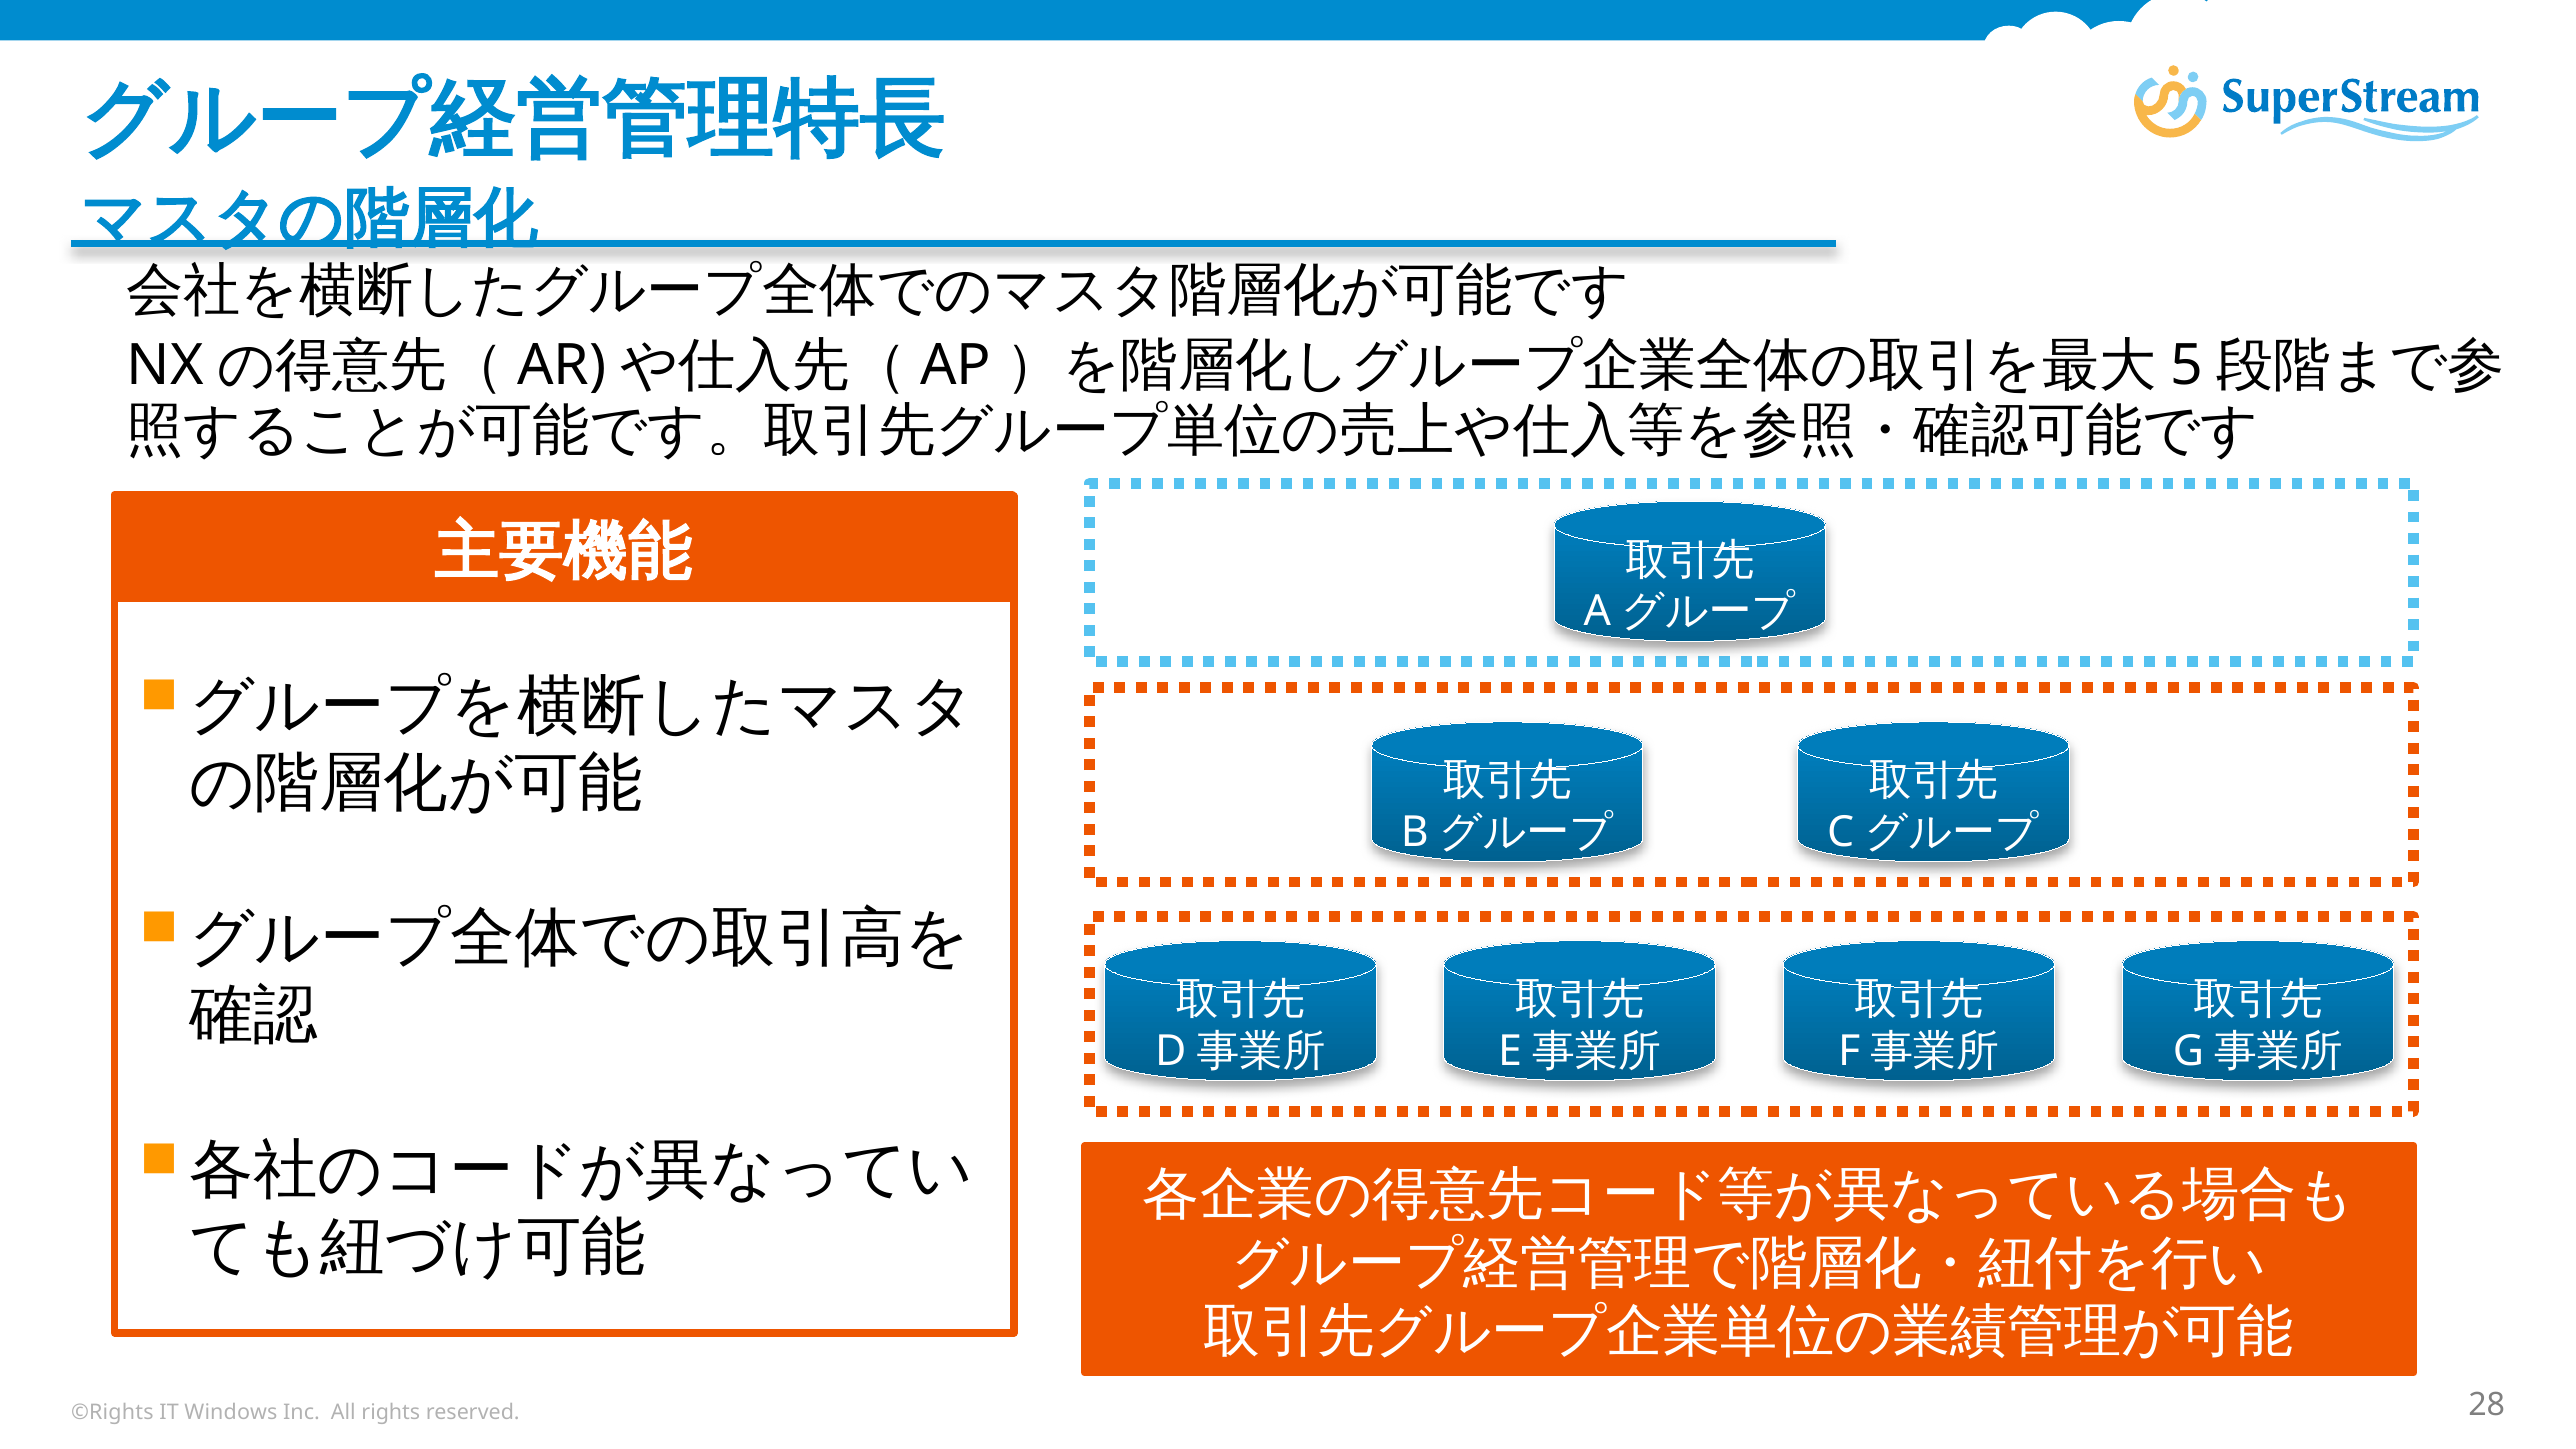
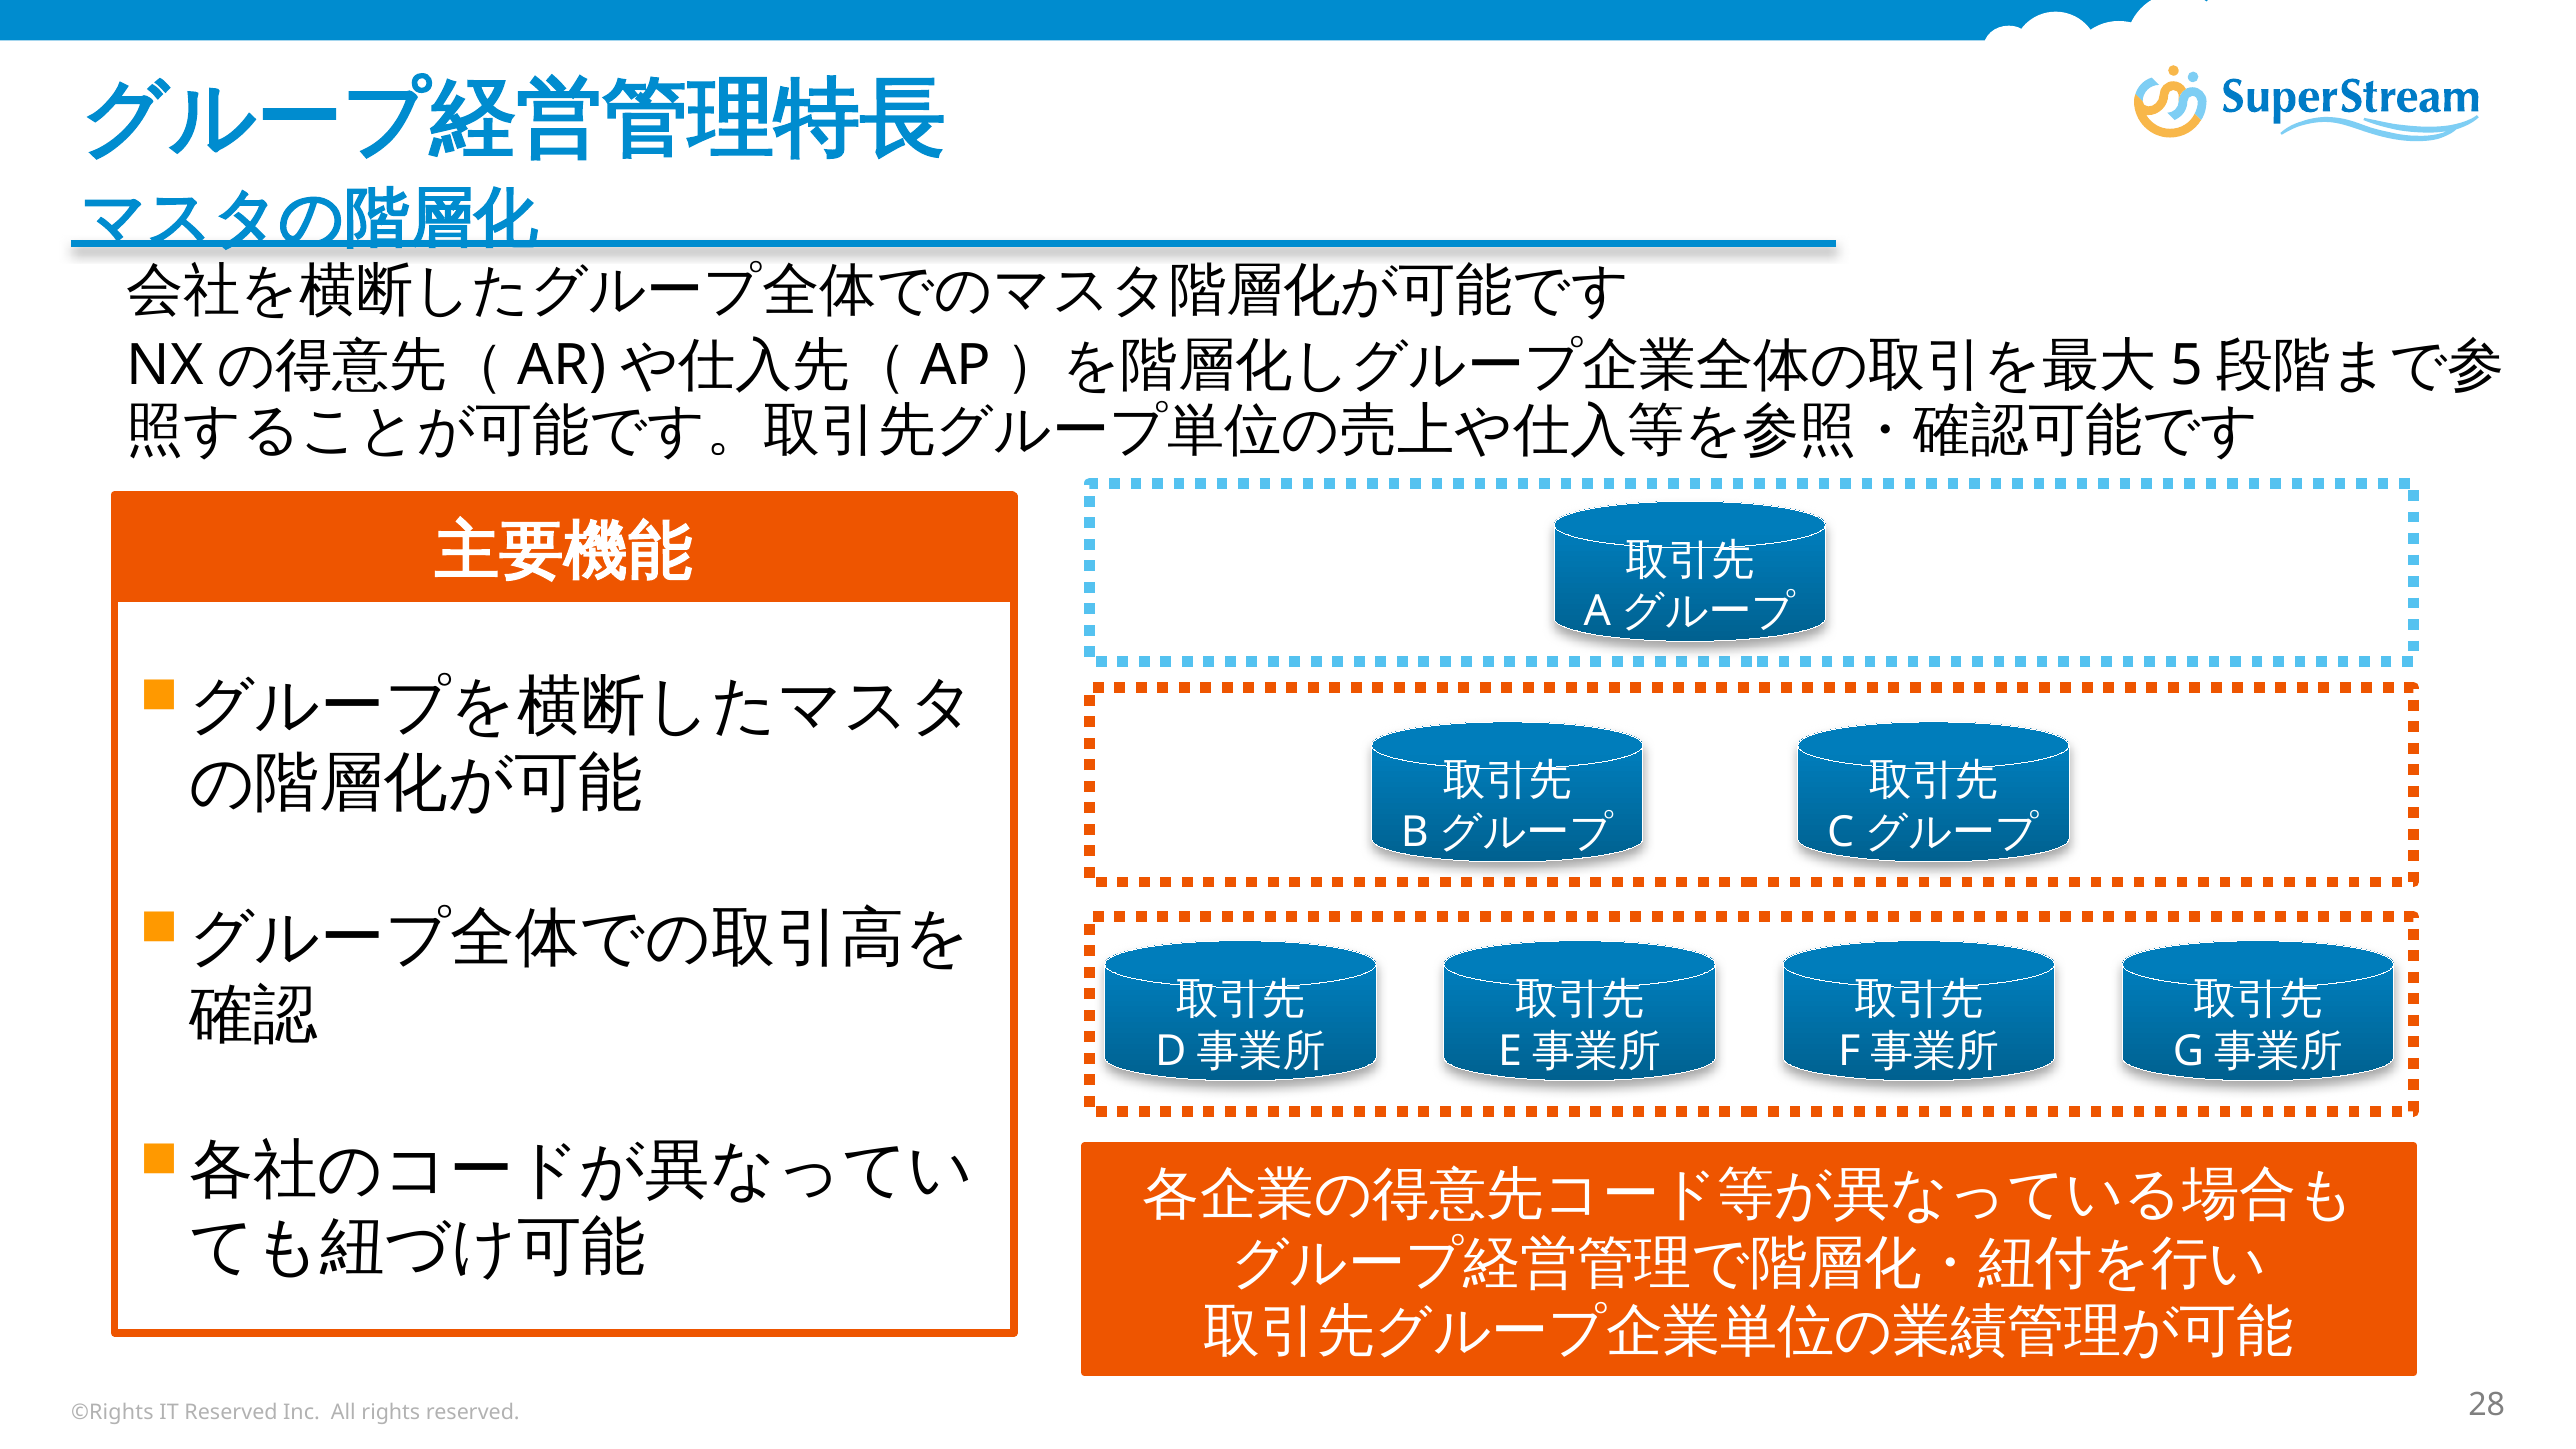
IT Windows: Windows -> Reserved (231, 1413)
